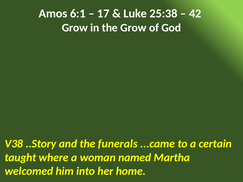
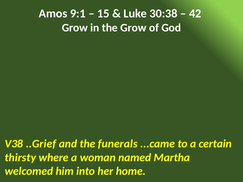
6:1: 6:1 -> 9:1 (78, 14)
17: 17 -> 15 (103, 14)
25:38: 25:38 -> 30:38 (164, 14)
..Story: ..Story -> ..Grief (41, 144)
taught: taught -> thirsty (20, 158)
